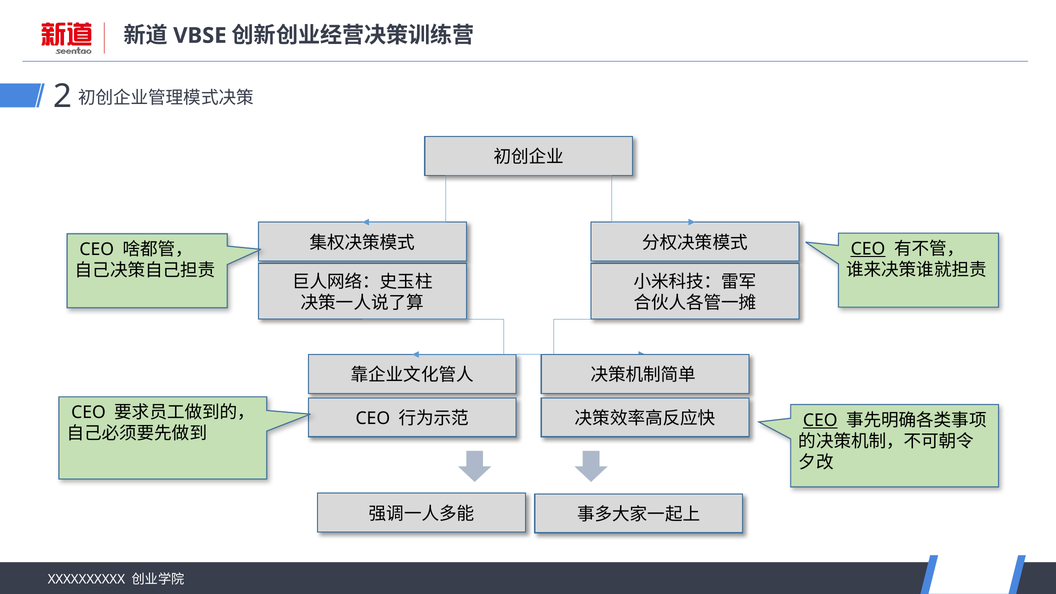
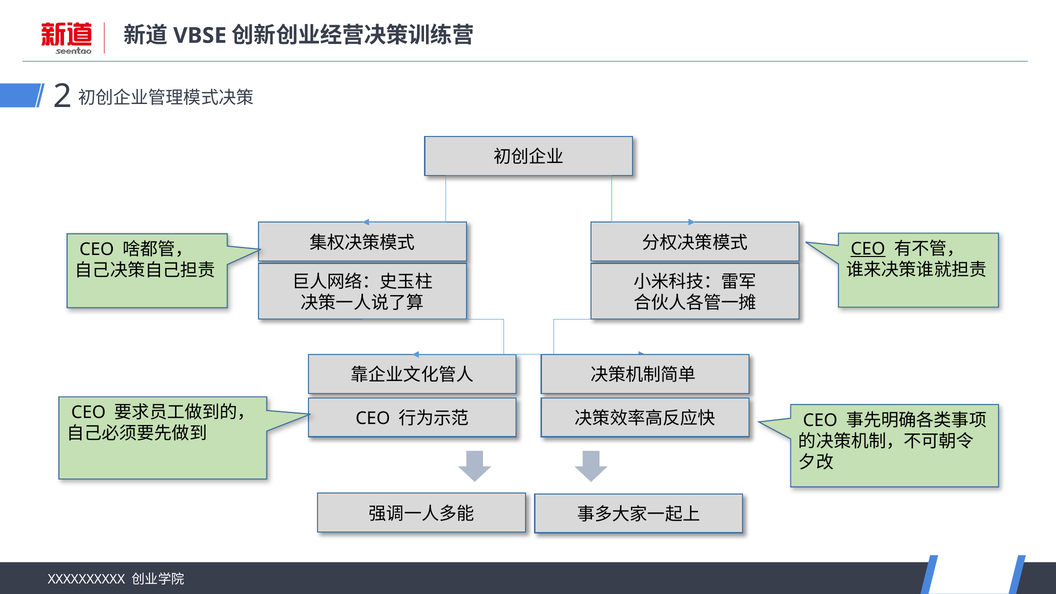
CEO underline: present -> none (820, 420)
